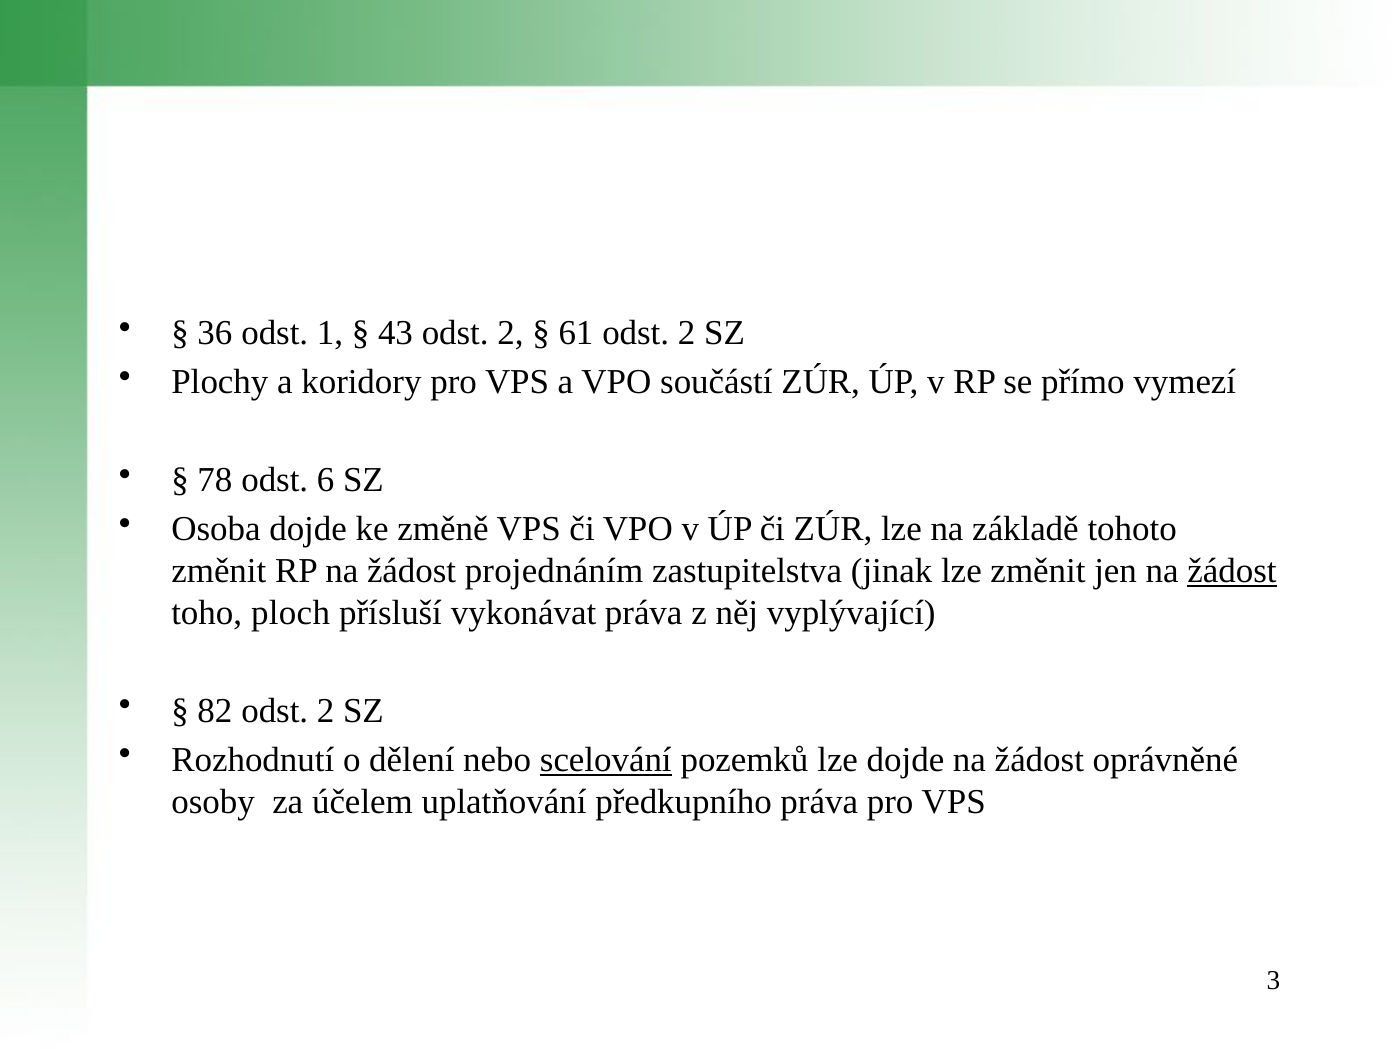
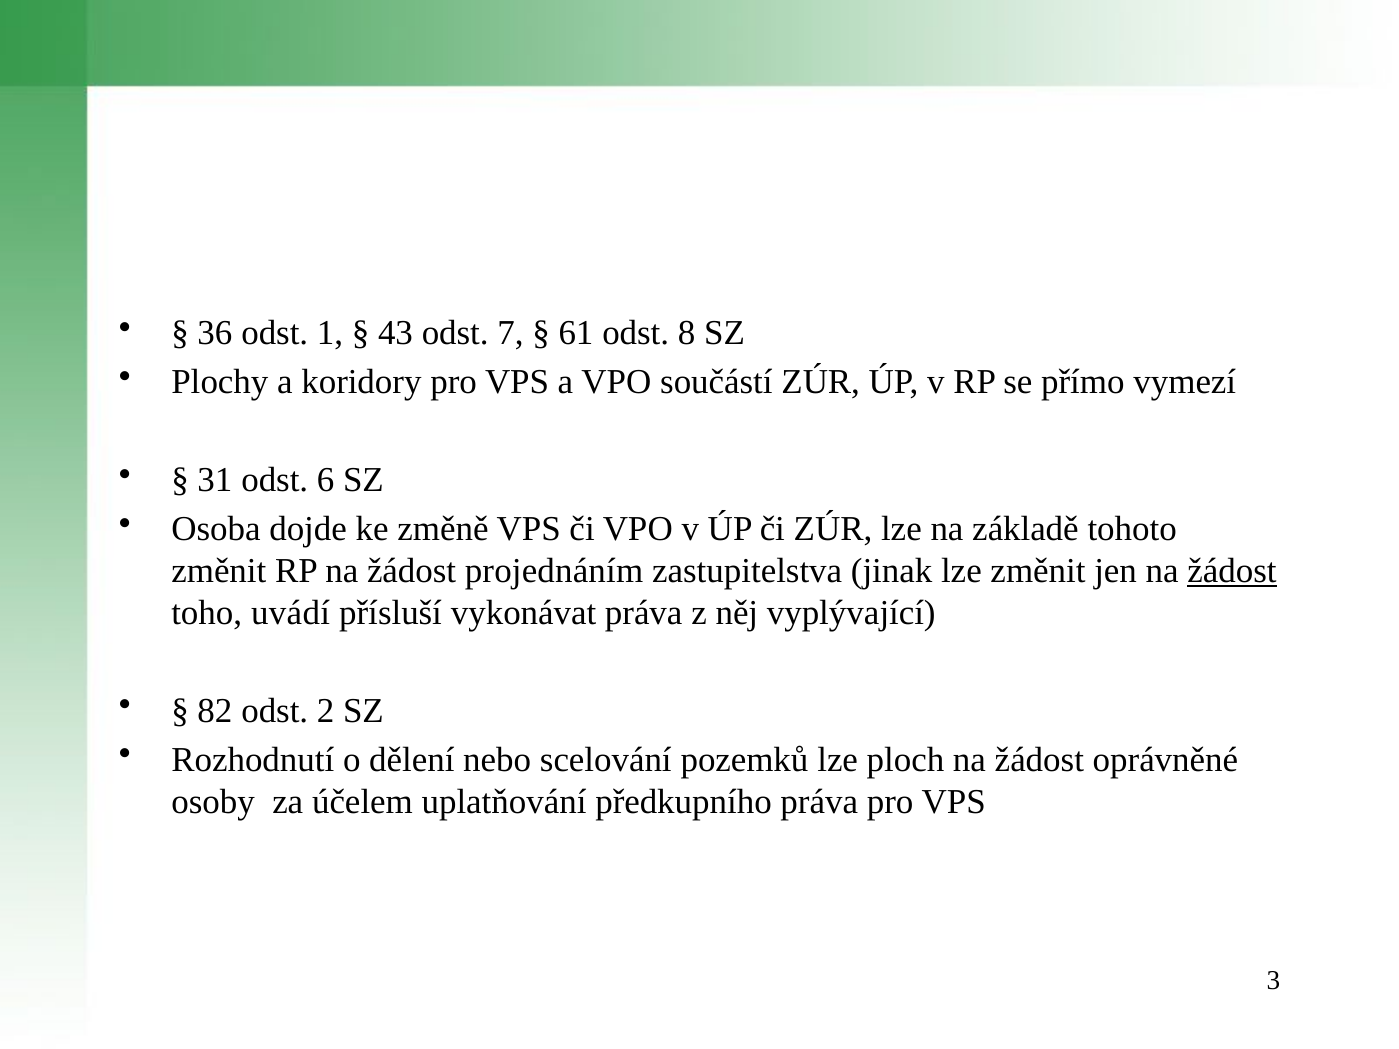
43 odst 2: 2 -> 7 (511, 334)
61 odst 2: 2 -> 8 (687, 334)
78: 78 -> 31 (215, 480)
ploch: ploch -> uvádí (291, 613)
scelování underline: present -> none (606, 760)
lze dojde: dojde -> ploch (905, 760)
